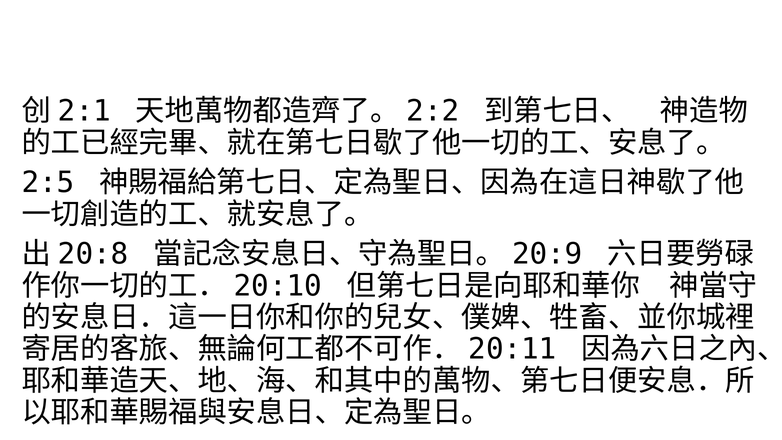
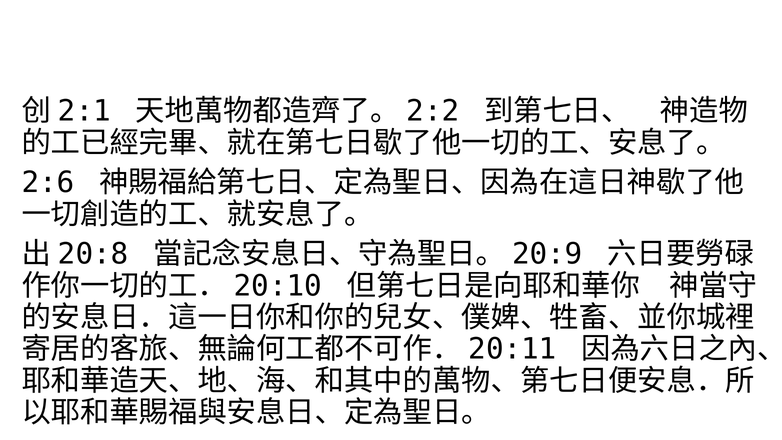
2:5: 2:5 -> 2:6 (48, 183)
